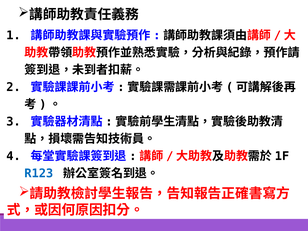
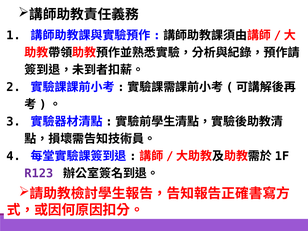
R123 colour: blue -> purple (39, 173)
